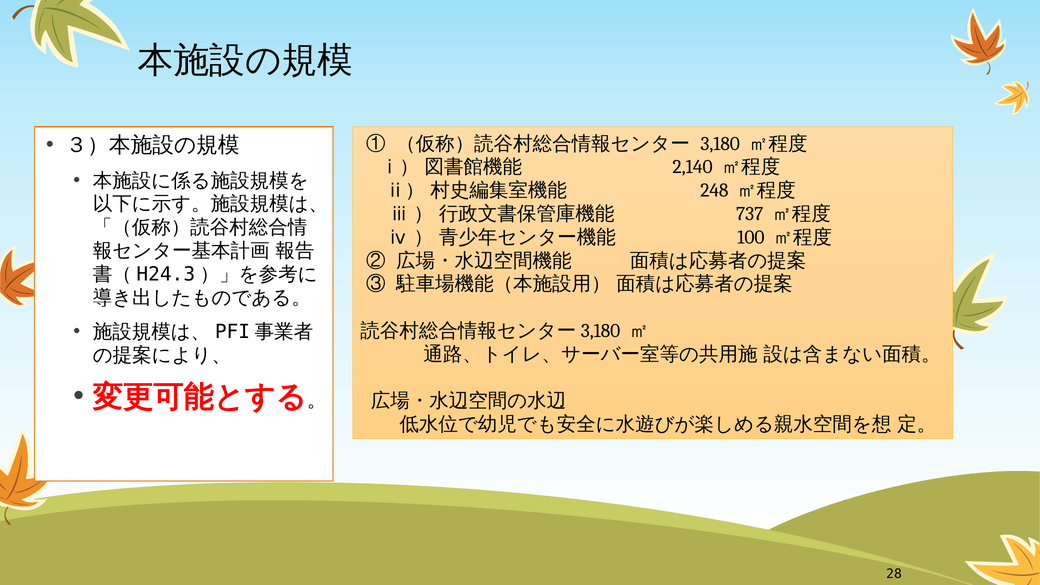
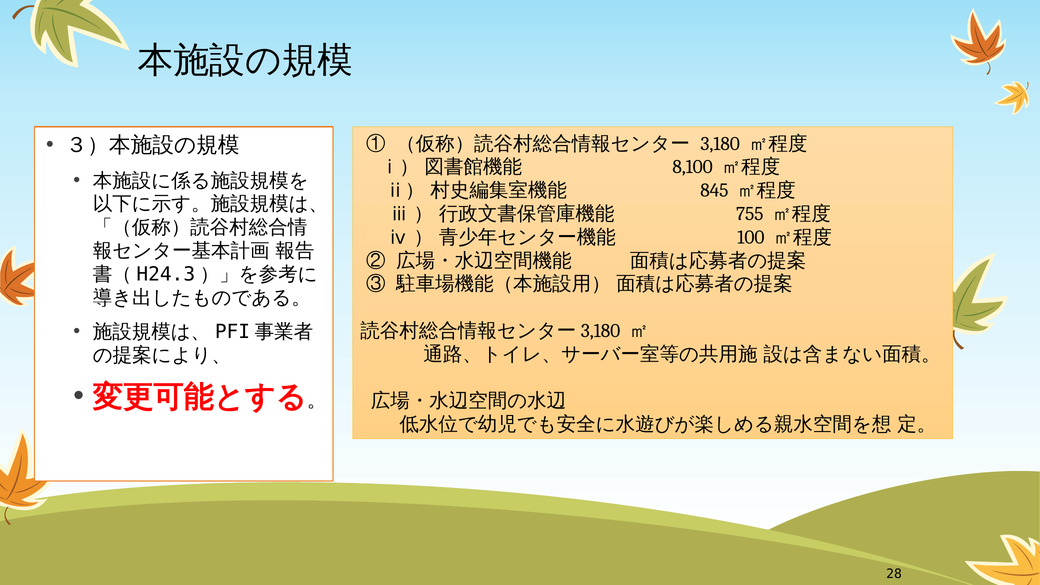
2,140: 2,140 -> 8,100 (693, 167)
248: 248 -> 845 (714, 190)
737: 737 -> 755 (750, 214)
